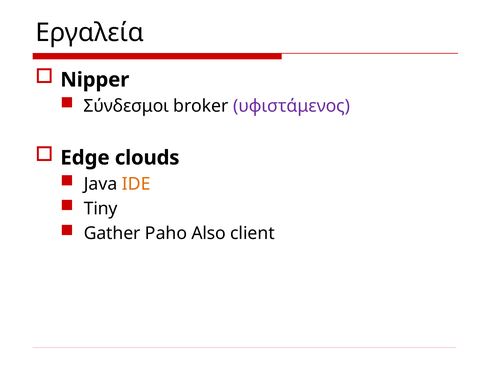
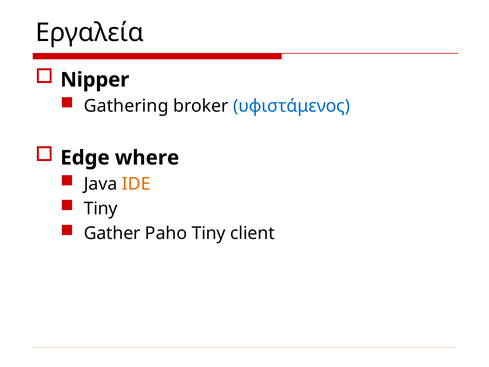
Σύνδεσμοι: Σύνδεσμοι -> Gathering (126, 106)
υφιστάμενος colour: purple -> blue (292, 106)
clouds: clouds -> where (147, 158)
Paho Also: Also -> Tiny (209, 233)
